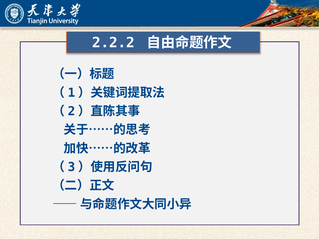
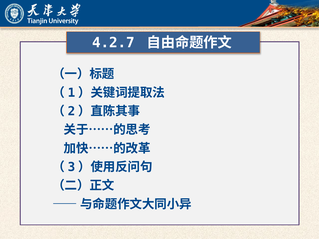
2.2.2: 2.2.2 -> 4.2.7 (113, 43)
